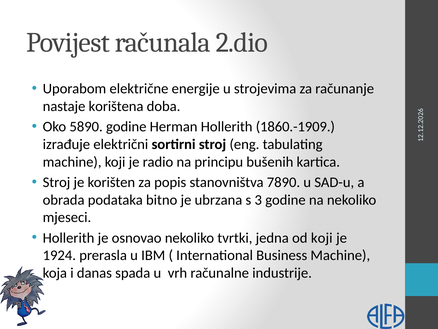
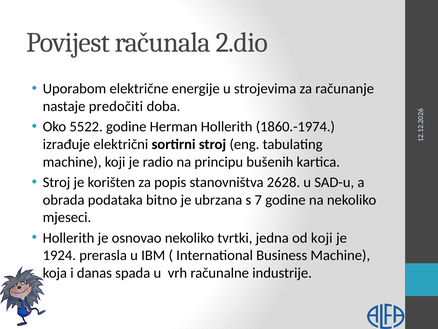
korištena: korištena -> predočiti (116, 106)
5890: 5890 -> 5522 (86, 127)
1860.-1909: 1860.-1909 -> 1860.-1974 (295, 127)
7890: 7890 -> 2628 (283, 182)
3: 3 -> 7 (258, 200)
